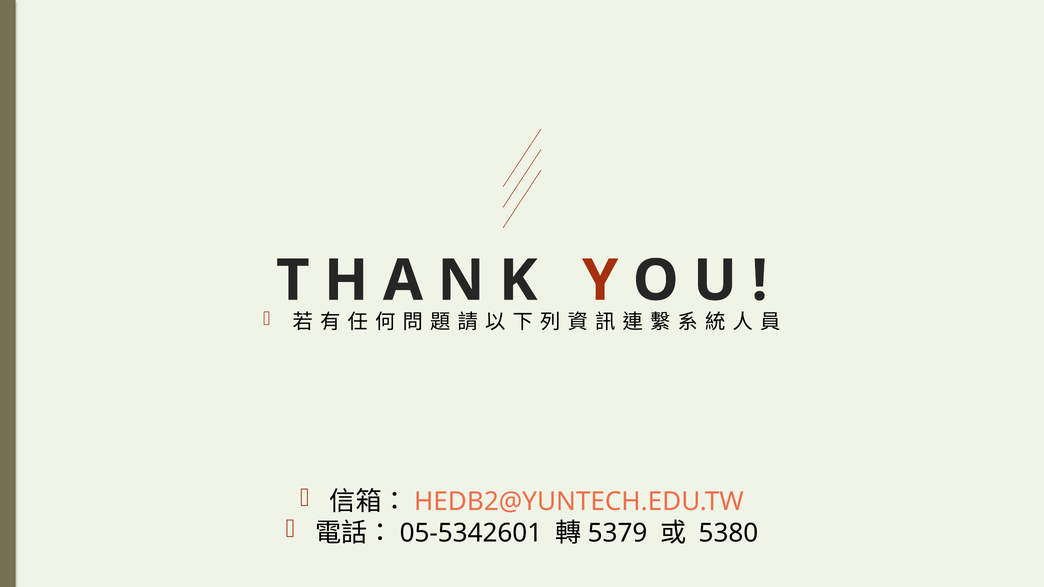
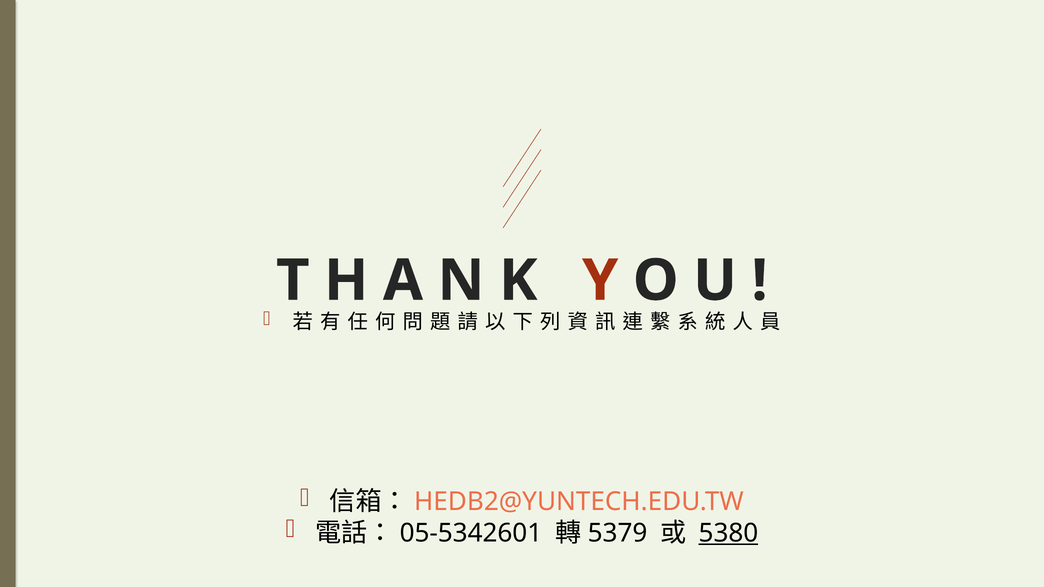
5380 underline: none -> present (728, 533)
